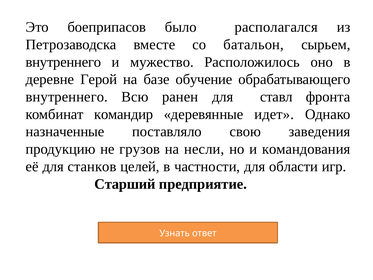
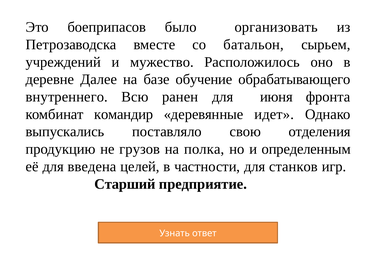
располагался: располагался -> организовать (276, 27)
внутреннего: внутреннего -> учреждений (63, 62)
Герой: Герой -> Далее (99, 79)
ставл: ставл -> июня (276, 97)
назначенные: назначенные -> выпускались (65, 132)
заведения: заведения -> отделения (320, 132)
несли: несли -> полка (204, 149)
командования: командования -> определенным (306, 149)
станков: станков -> введена (92, 166)
области: области -> станков (294, 166)
